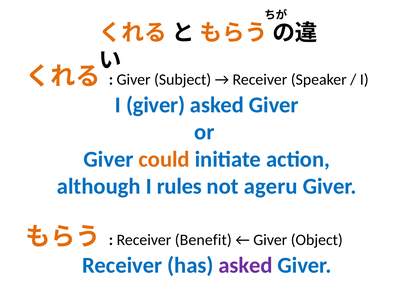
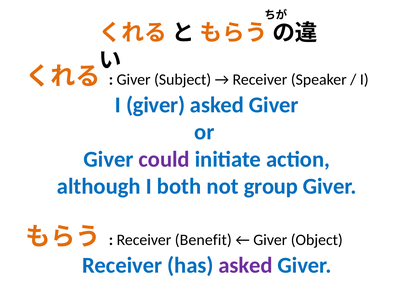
could colour: orange -> purple (164, 159)
rules: rules -> both (179, 186)
ageru: ageru -> group (271, 186)
